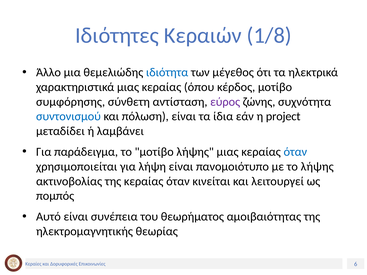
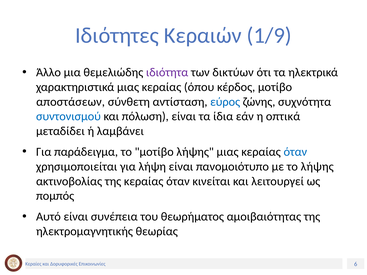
1/8: 1/8 -> 1/9 (269, 36)
ιδιότητα colour: blue -> purple (167, 73)
μέγεθος: μέγεθος -> δικτύων (233, 73)
συμφόρησης: συμφόρησης -> αποστάσεων (71, 102)
εύρος colour: purple -> blue (225, 102)
project: project -> οπτικά (283, 117)
